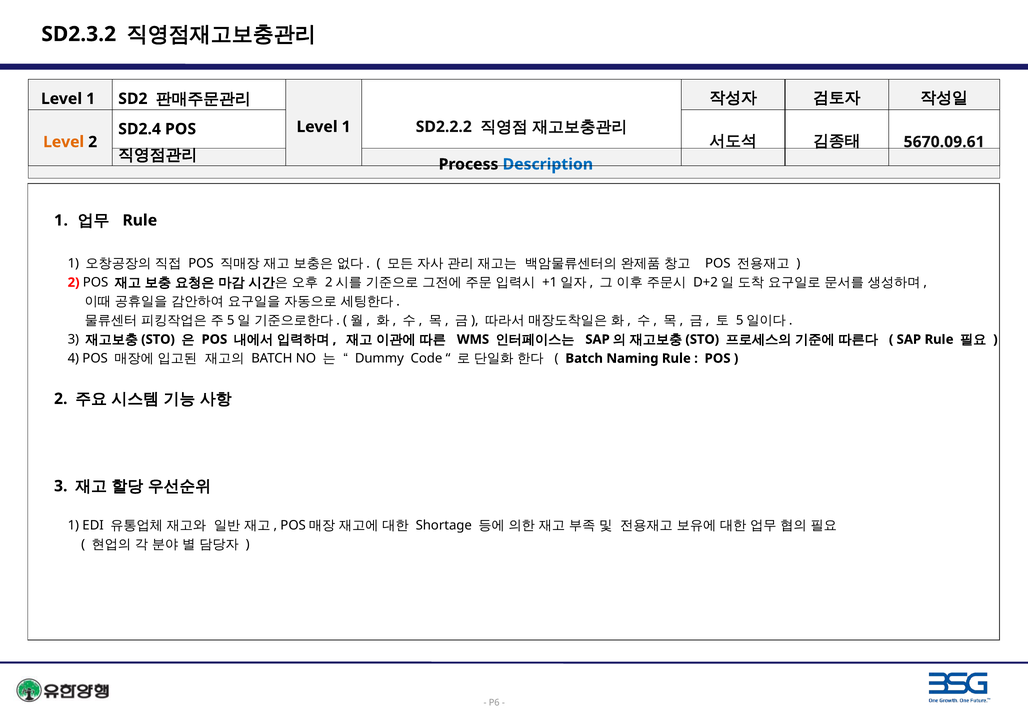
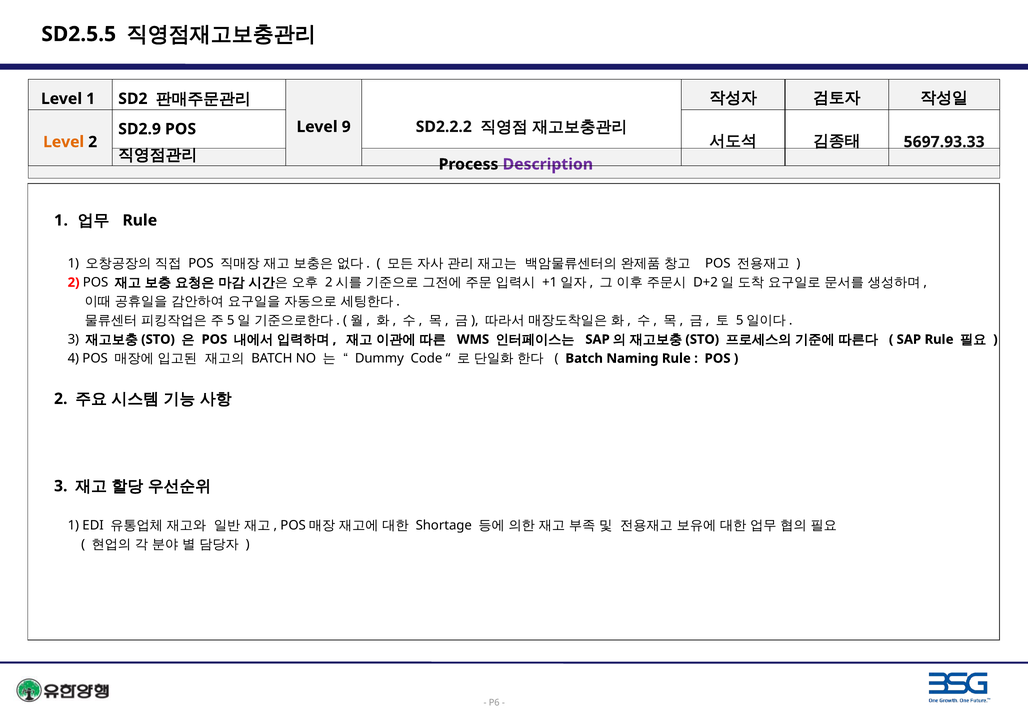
SD2.3.2: SD2.3.2 -> SD2.5.5 (79, 34)
1: 1 -> 9 (346, 127)
SD2.4: SD2.4 -> SD2.9 (140, 129)
5670.09.61: 5670.09.61 -> 5697.93.33 (944, 142)
Description colour: blue -> purple (548, 164)
